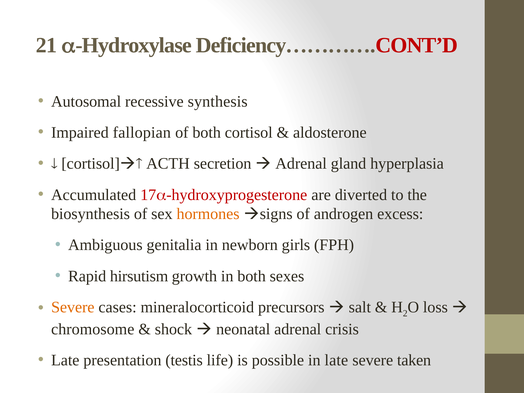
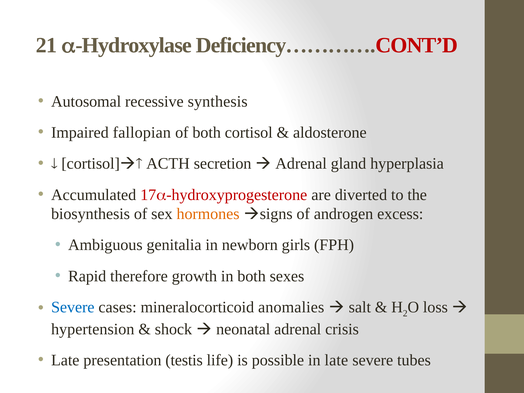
hirsutism: hirsutism -> therefore (139, 276)
Severe colour: orange -> blue (73, 307)
precursors: precursors -> anomalies (291, 307)
chromosome: chromosome -> hypertension (93, 329)
taken: taken -> tubes (414, 360)
